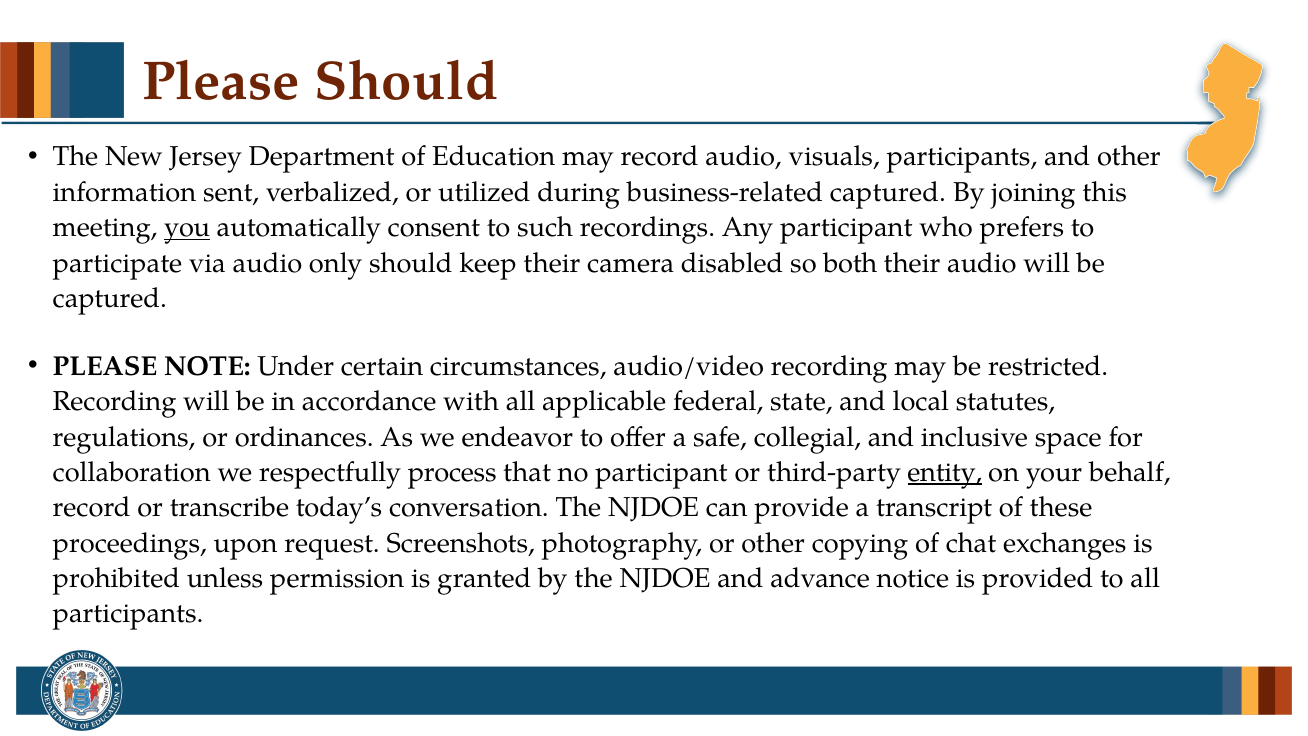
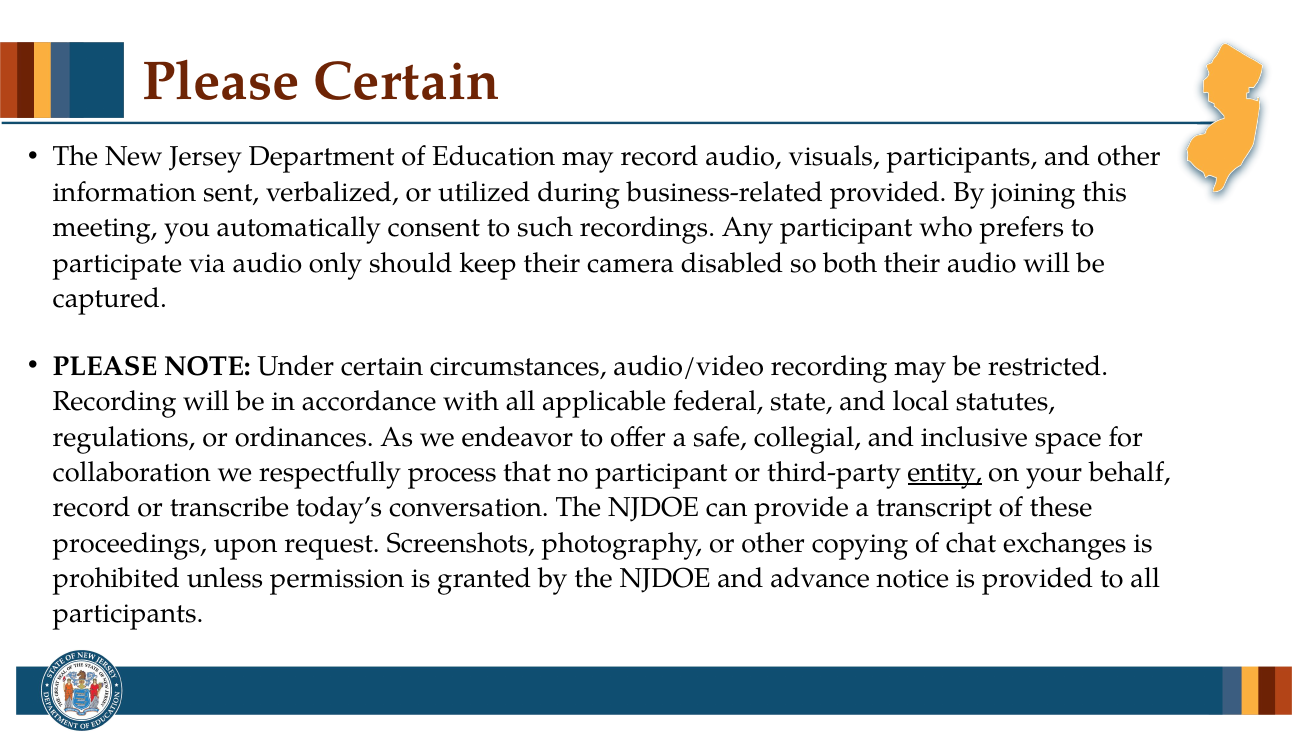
Please Should: Should -> Certain (406, 82)
business-related captured: captured -> provided (888, 192)
you underline: present -> none (187, 228)
